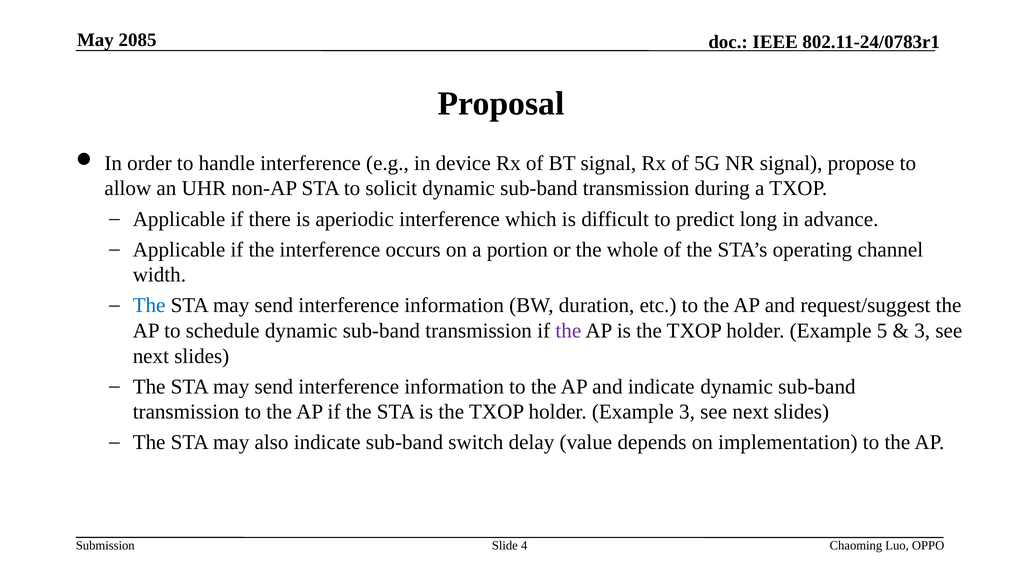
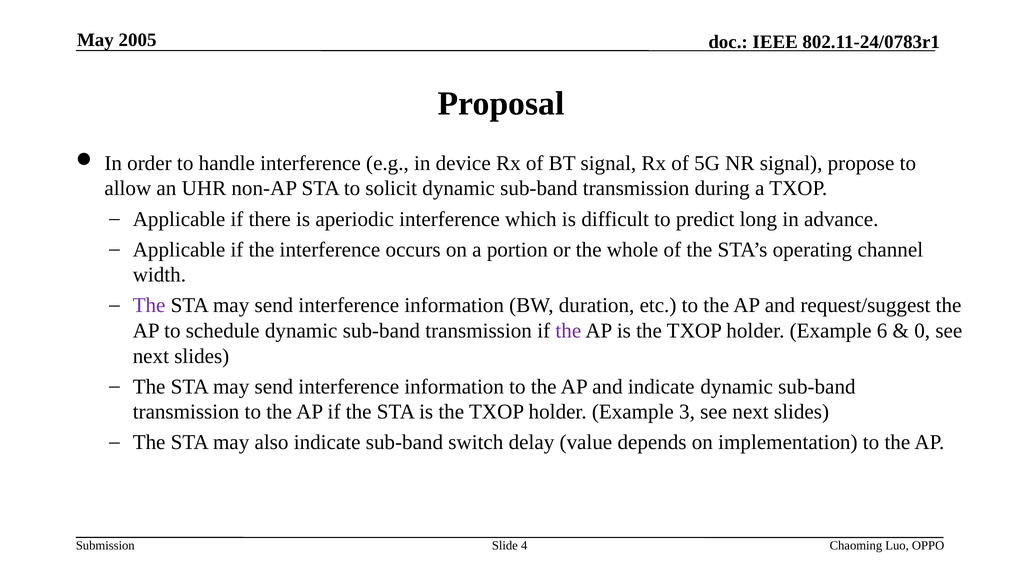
2085: 2085 -> 2005 (138, 40)
The colour: blue -> purple (149, 305)
5: 5 -> 6 (882, 331)
3: 3 -> 0 (922, 331)
